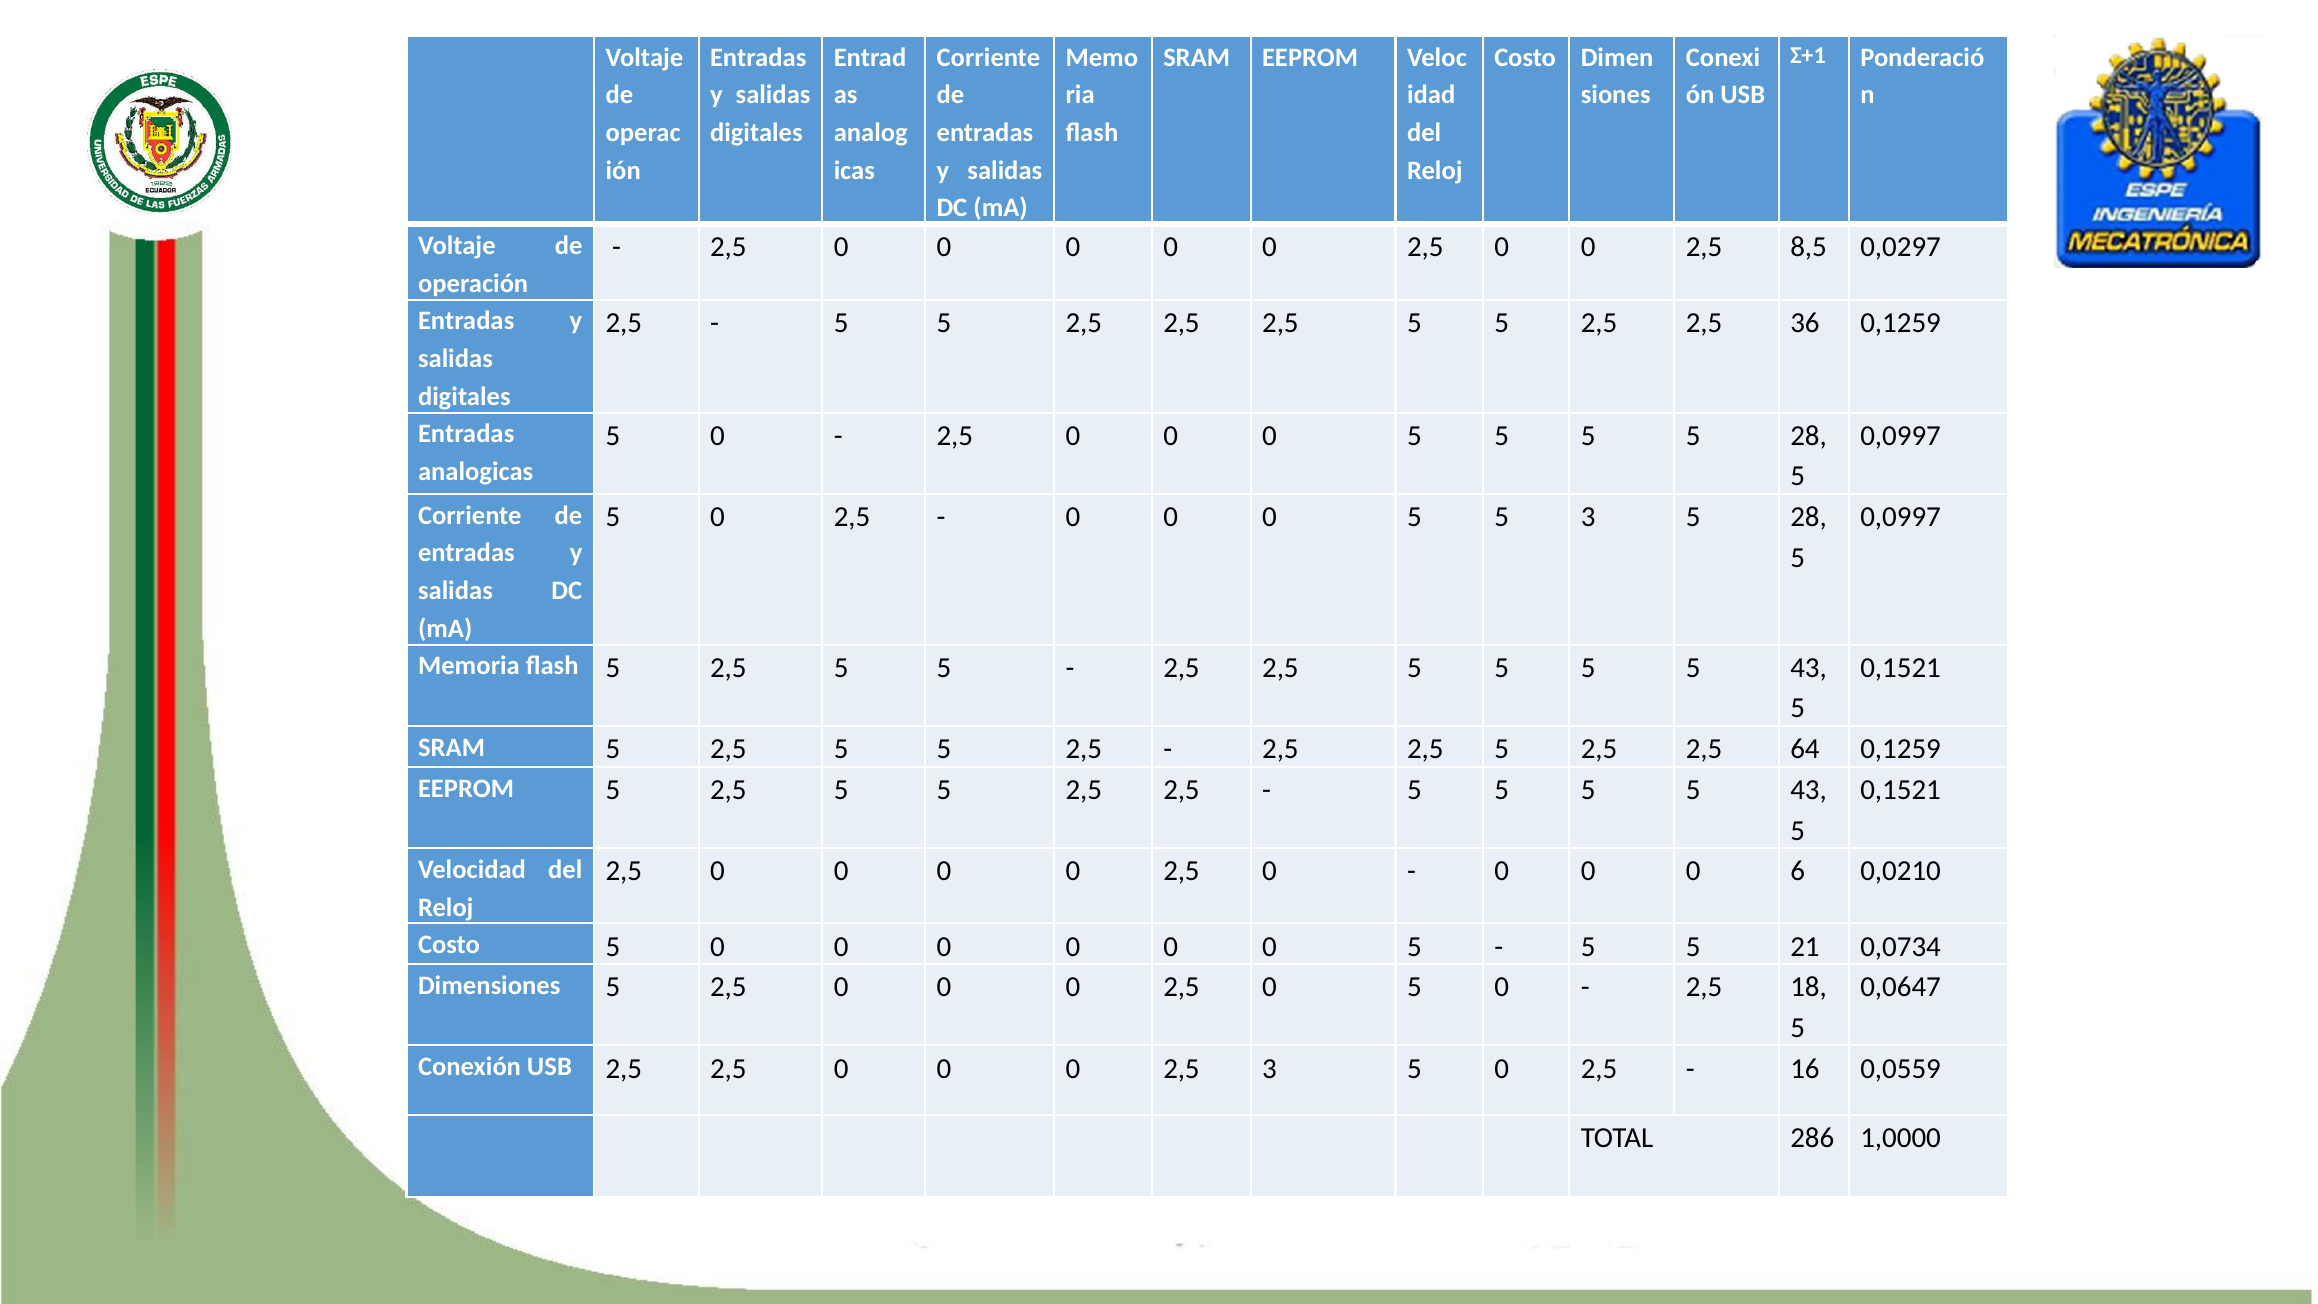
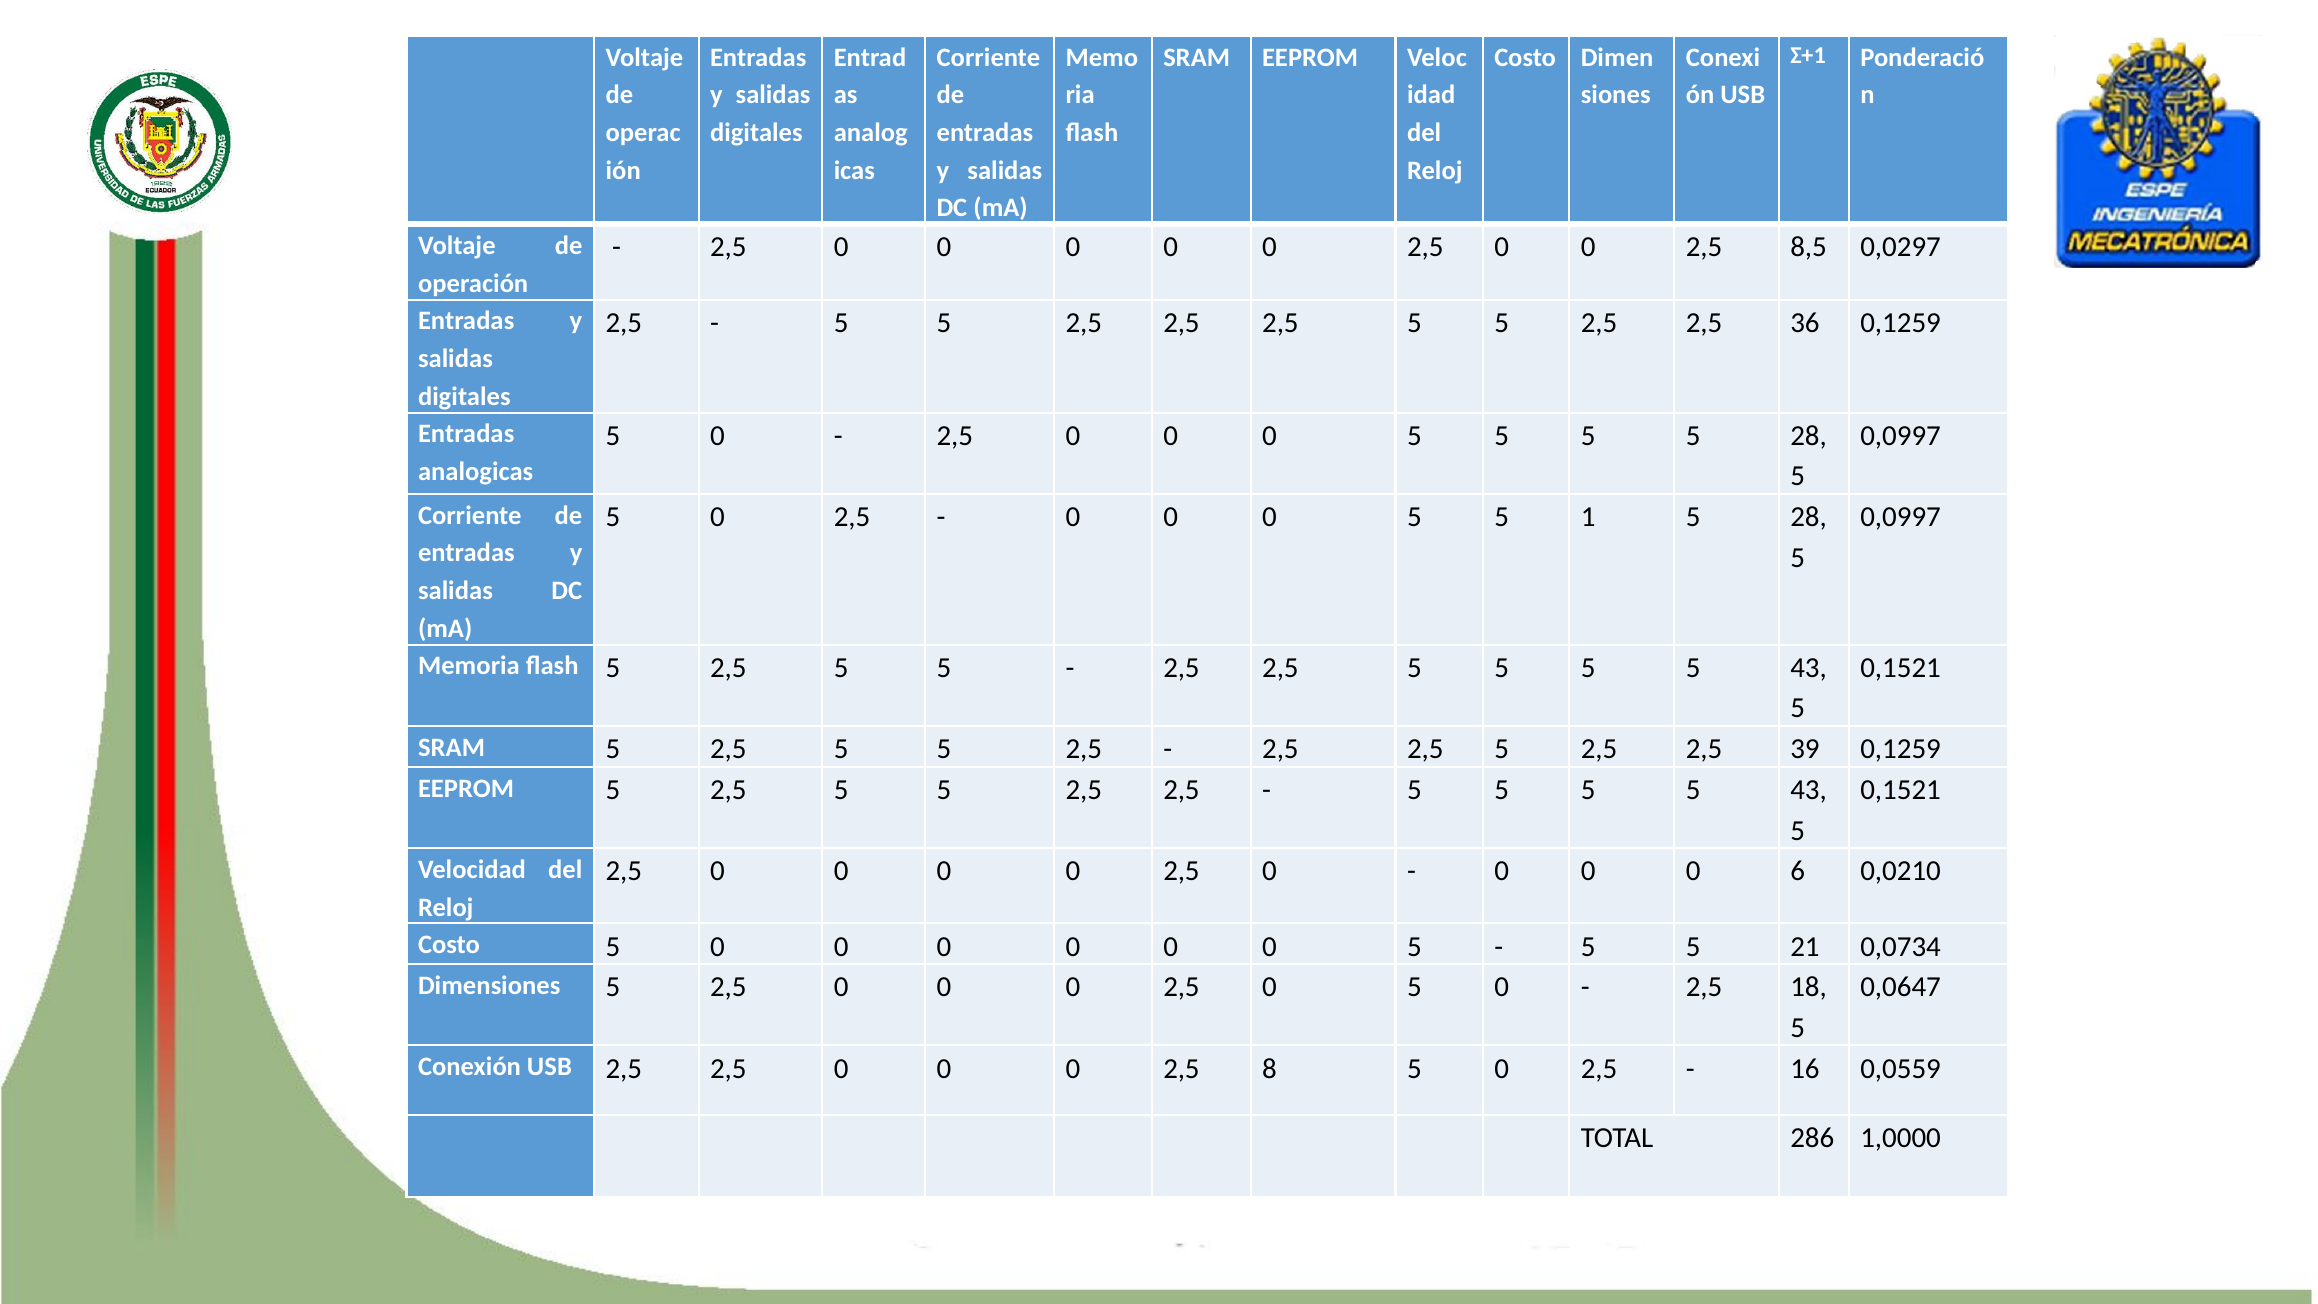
5 3: 3 -> 1 (1588, 517)
64: 64 -> 39 (1805, 749)
2,5 3: 3 -> 8 (1270, 1069)
